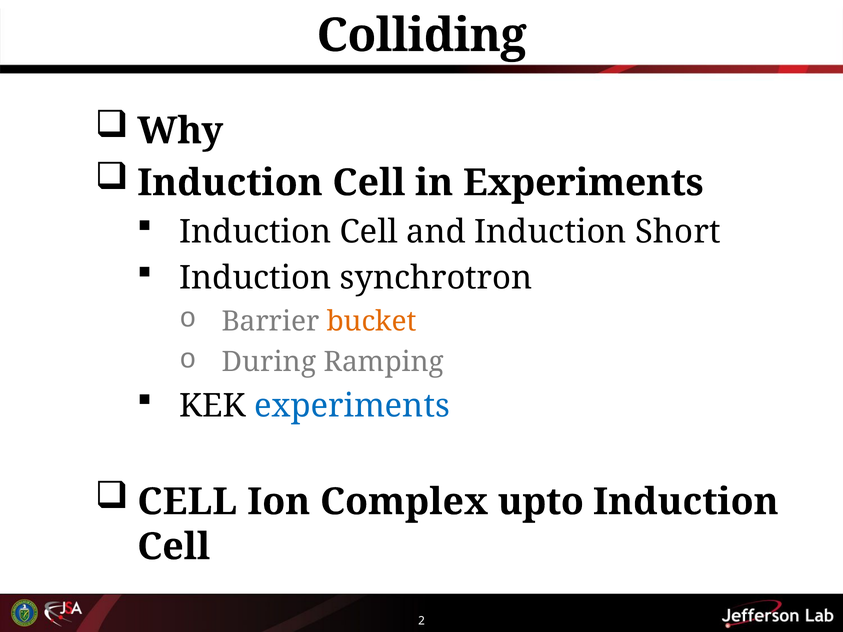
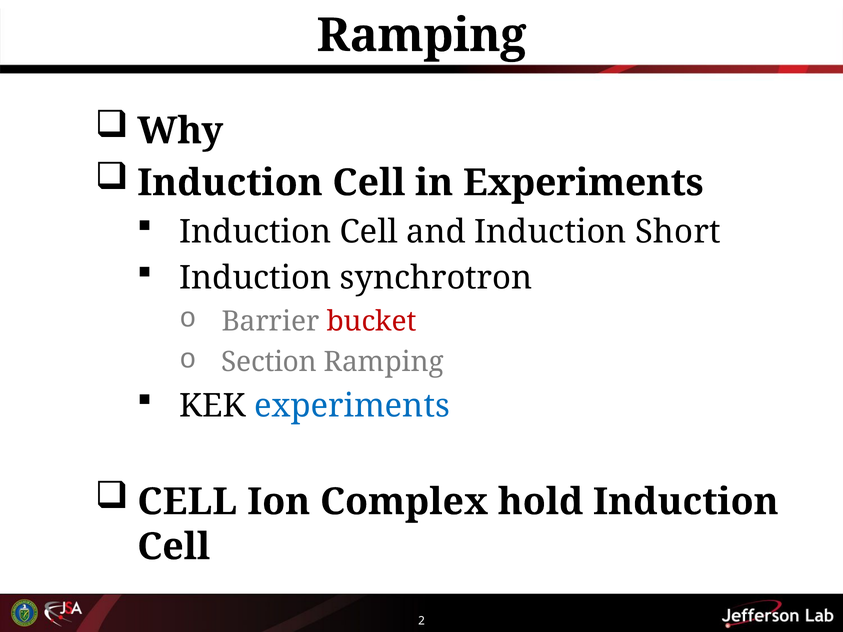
Colliding: Colliding -> Ramping (422, 36)
bucket colour: orange -> red (372, 321)
During: During -> Section (269, 362)
upto: upto -> hold (541, 502)
